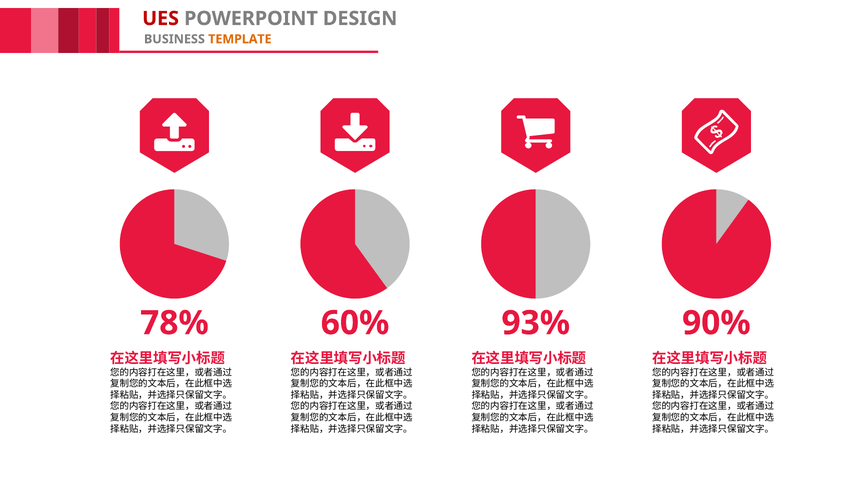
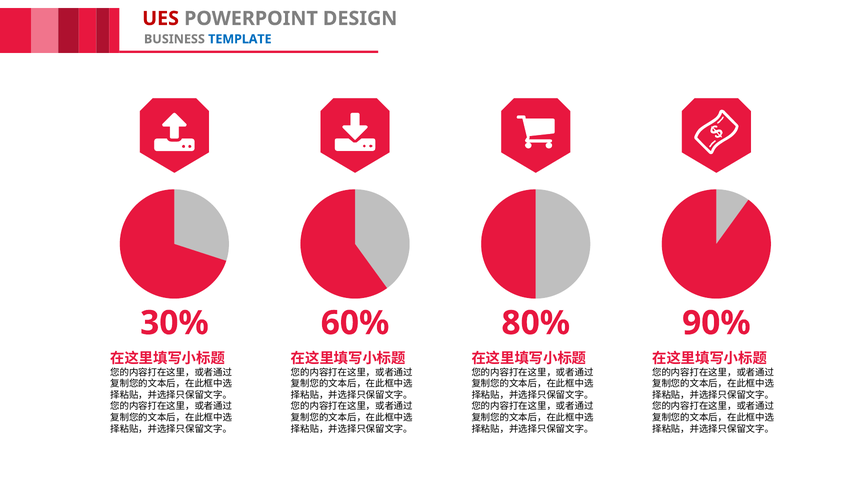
TEMPLATE colour: orange -> blue (240, 39)
78%: 78% -> 30% (174, 323)
93%: 93% -> 80% (536, 323)
